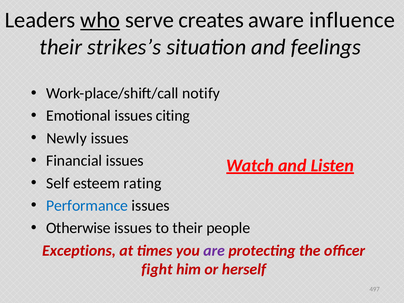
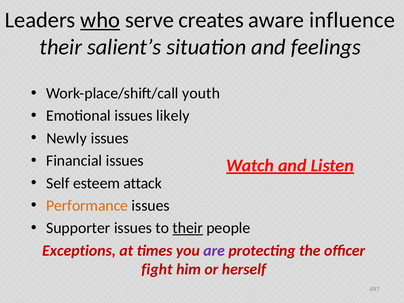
strikes’s: strikes’s -> salient’s (124, 47)
notify: notify -> youth (201, 93)
citing: citing -> likely (173, 116)
rating: rating -> attack (143, 183)
Performance colour: blue -> orange (87, 206)
Otherwise: Otherwise -> Supporter (78, 228)
their underline: none -> present (188, 228)
